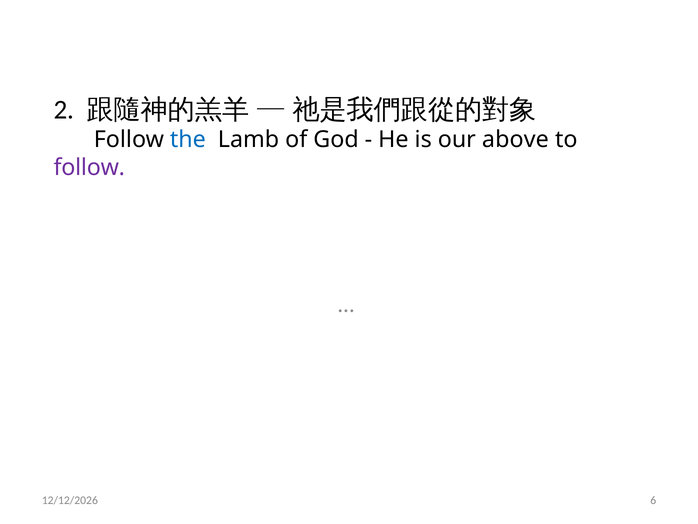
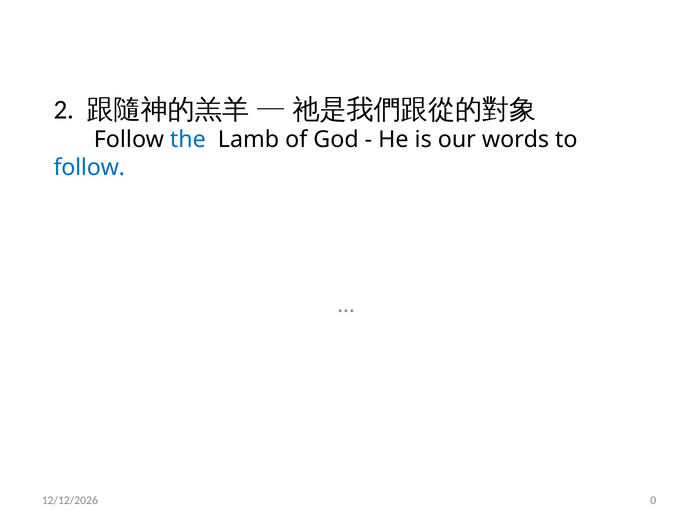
above: above -> words (516, 139)
follow colour: purple -> blue (89, 167)
6: 6 -> 0 (653, 500)
